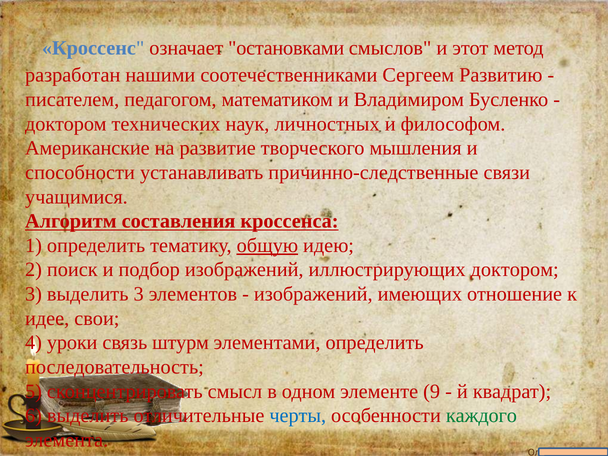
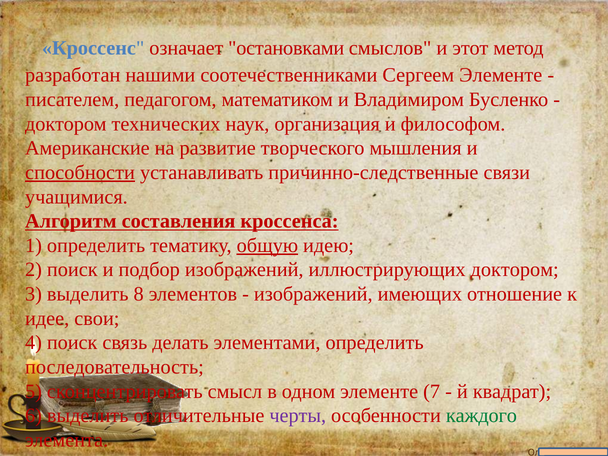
Сергеем Развитию: Развитию -> Элементе (501, 75)
личностных: личностных -> организация (327, 124)
способности underline: none -> present (80, 173)
выделить 3: 3 -> 8 (139, 294)
4 уроки: уроки -> поиск (72, 343)
штурм: штурм -> делать (180, 343)
9: 9 -> 7 (432, 391)
черты colour: blue -> purple (298, 416)
